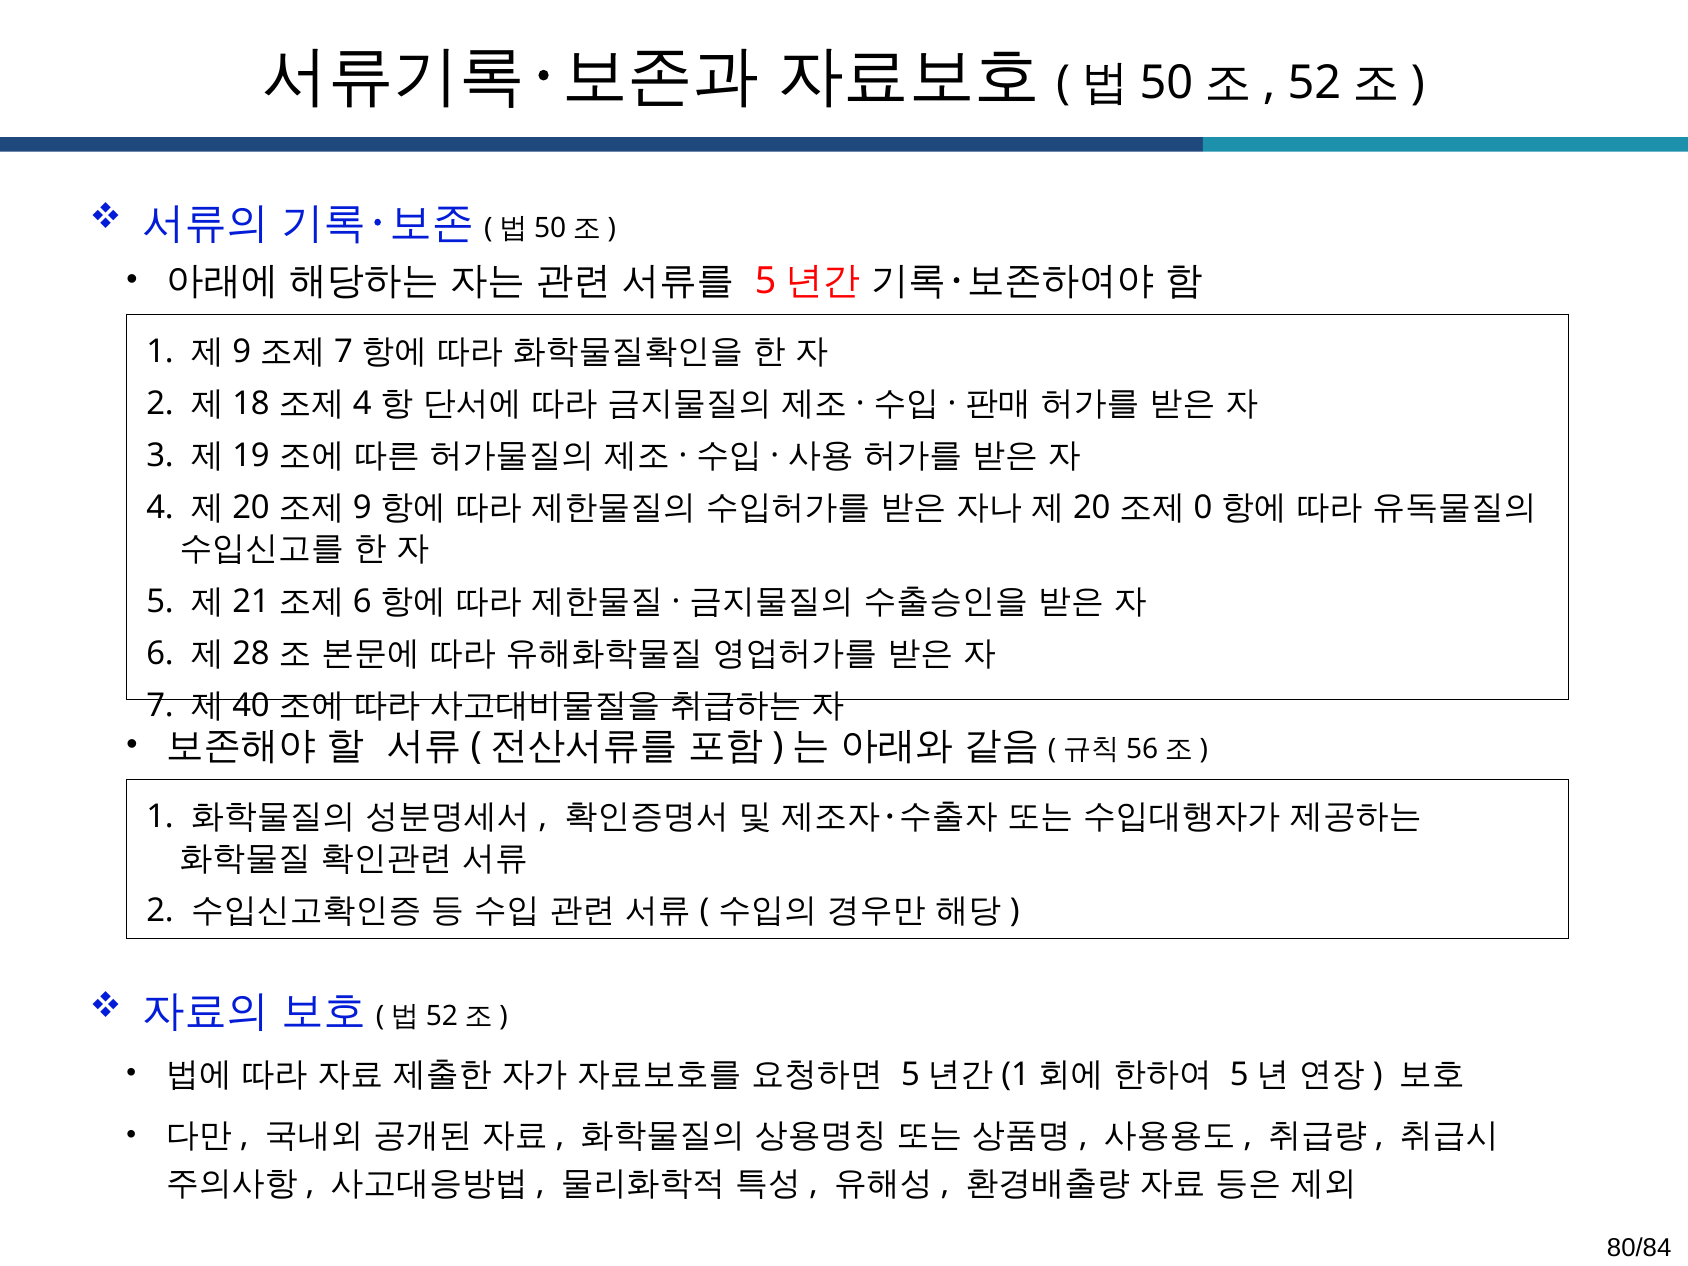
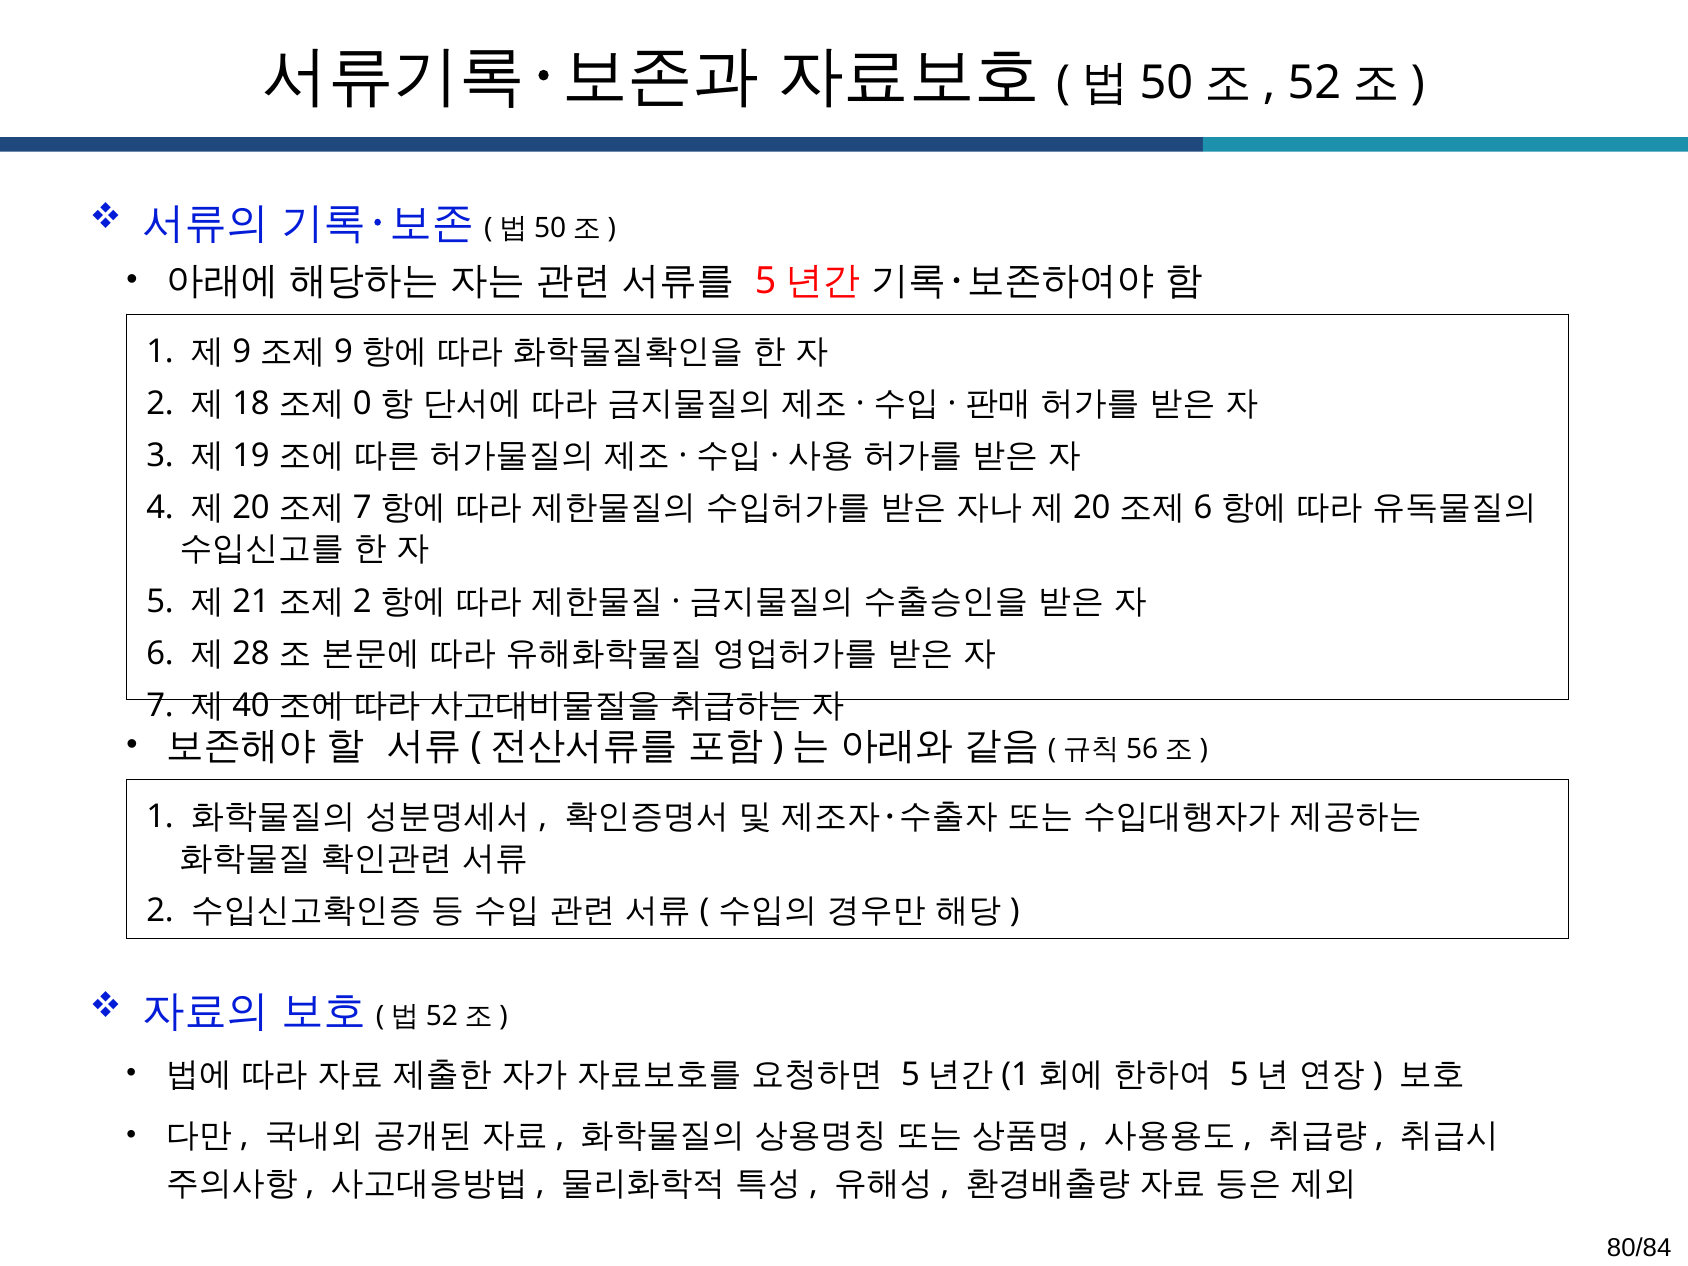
7: 7 -> 9 (343, 351)
4: 4 -> 0 (362, 403)
9: 9 -> 7 (362, 508)
0: 0 -> 6 (1203, 508)
6: 6 -> 2 (362, 601)
